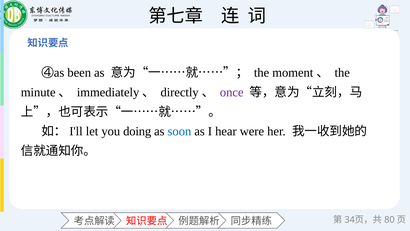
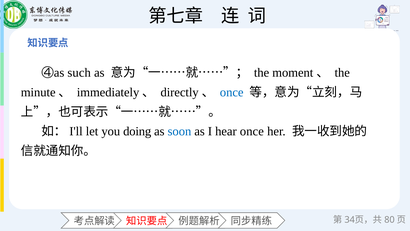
been: been -> such (79, 73)
once colour: purple -> blue (232, 92)
hear were: were -> once (252, 131)
